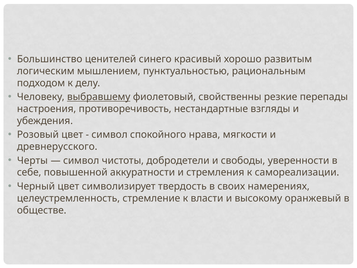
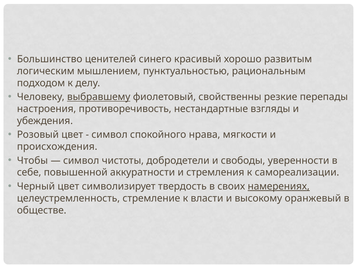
древнерусского: древнерусского -> происхождения (57, 146)
Черты: Черты -> Чтобы (32, 160)
намерениях underline: none -> present (279, 186)
